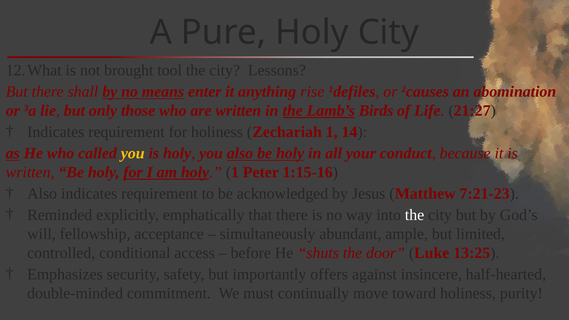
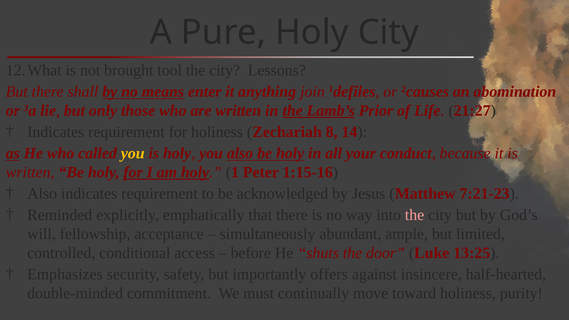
rise: rise -> join (312, 92)
Birds: Birds -> Prior (376, 111)
Zechariah 1: 1 -> 8 (332, 132)
the colour: white -> pink (415, 215)
